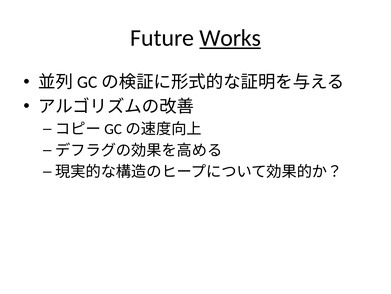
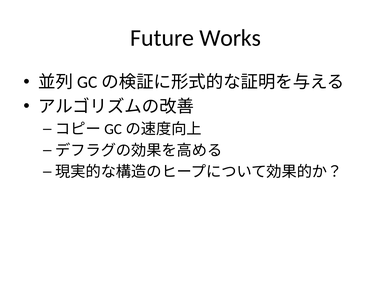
Works underline: present -> none (230, 38)
